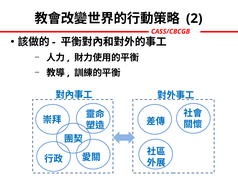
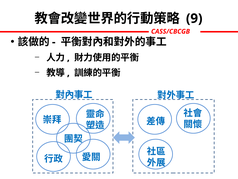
2: 2 -> 9 (194, 18)
